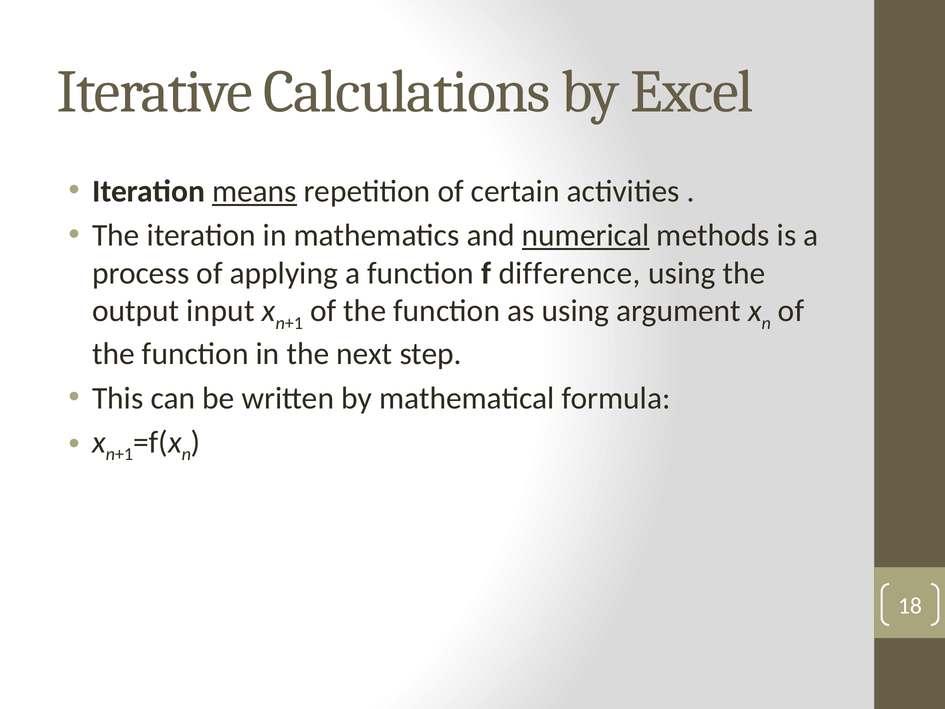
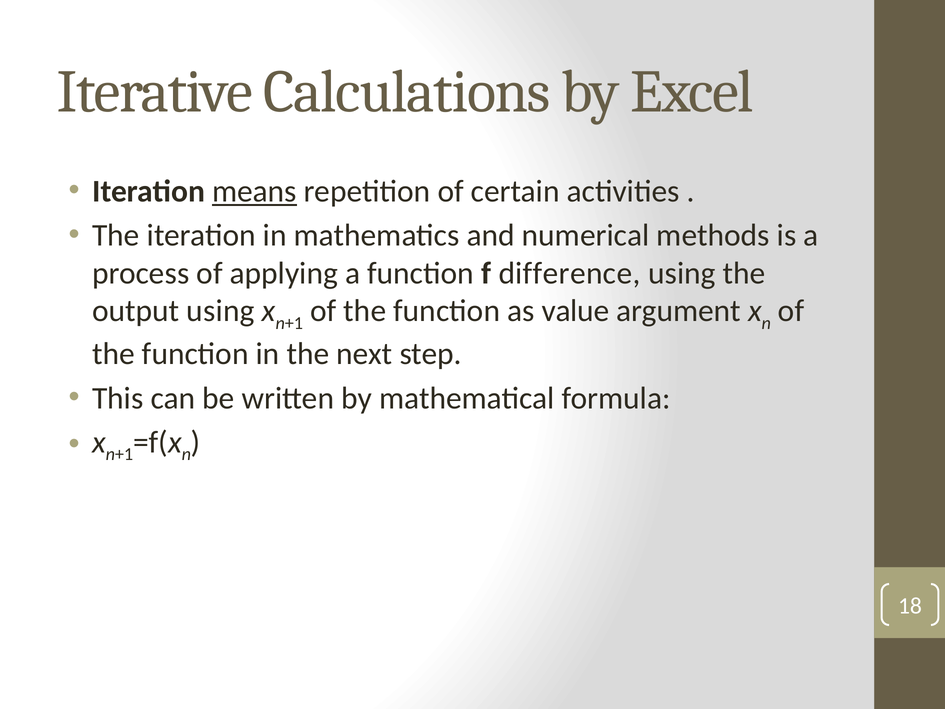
numerical underline: present -> none (586, 235)
output input: input -> using (221, 311)
as using: using -> value (576, 311)
